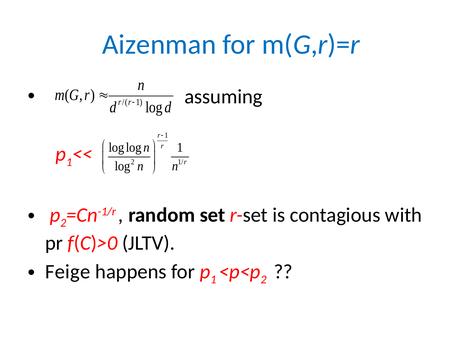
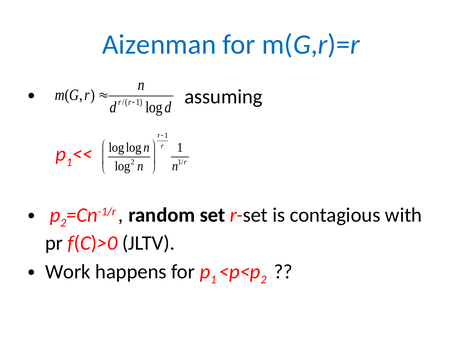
Feige: Feige -> Work (68, 272)
